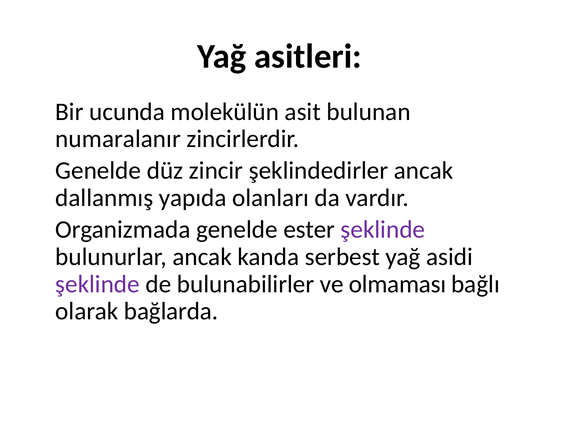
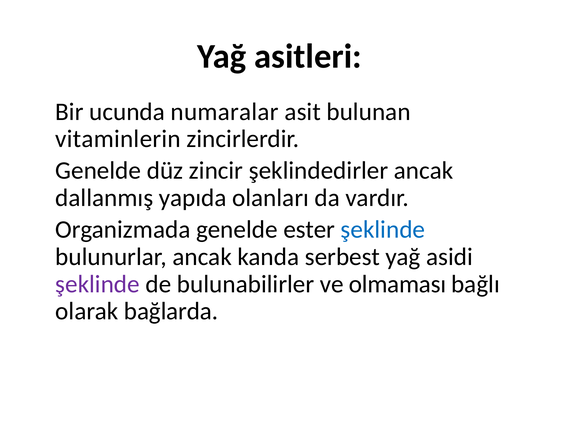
molekülün: molekülün -> numaralar (225, 112)
numaralanır: numaralanır -> vitaminlerin (118, 139)
şeklinde colour: purple -> blue (383, 230)
